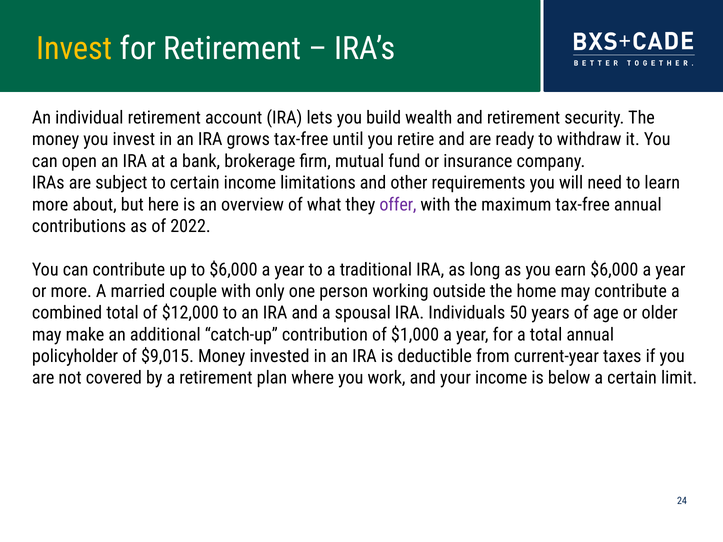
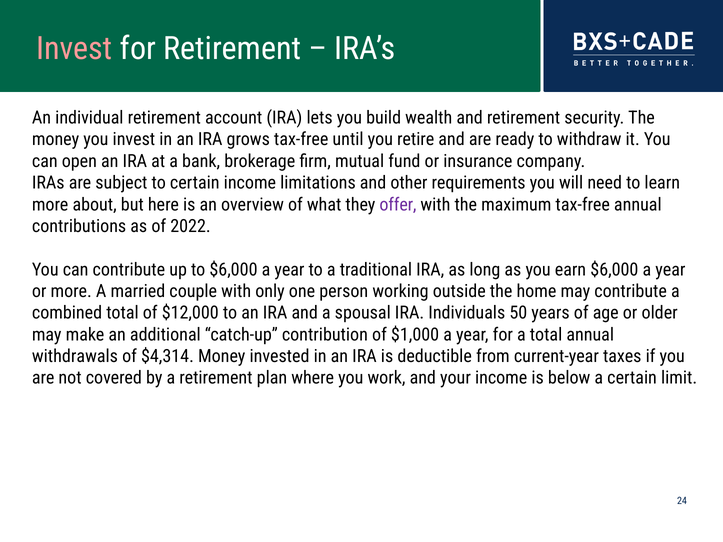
Invest colour: yellow -> pink (74, 49)
policyholder: policyholder -> withdrawals (75, 356)
$9,015: $9,015 -> $4,314 (167, 356)
